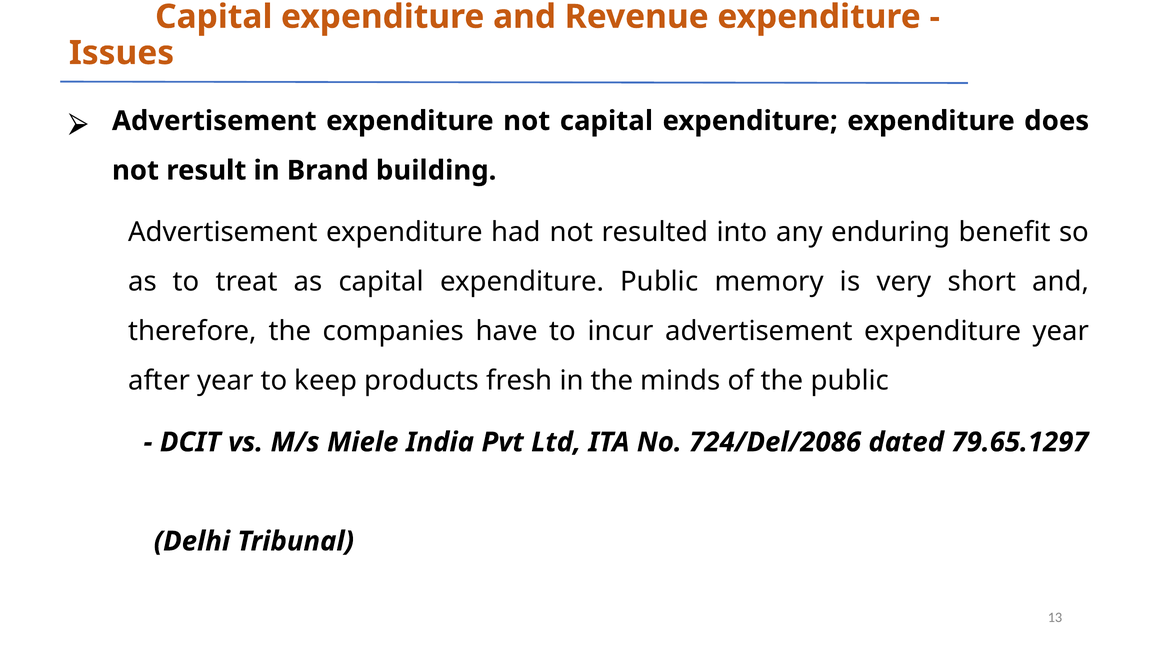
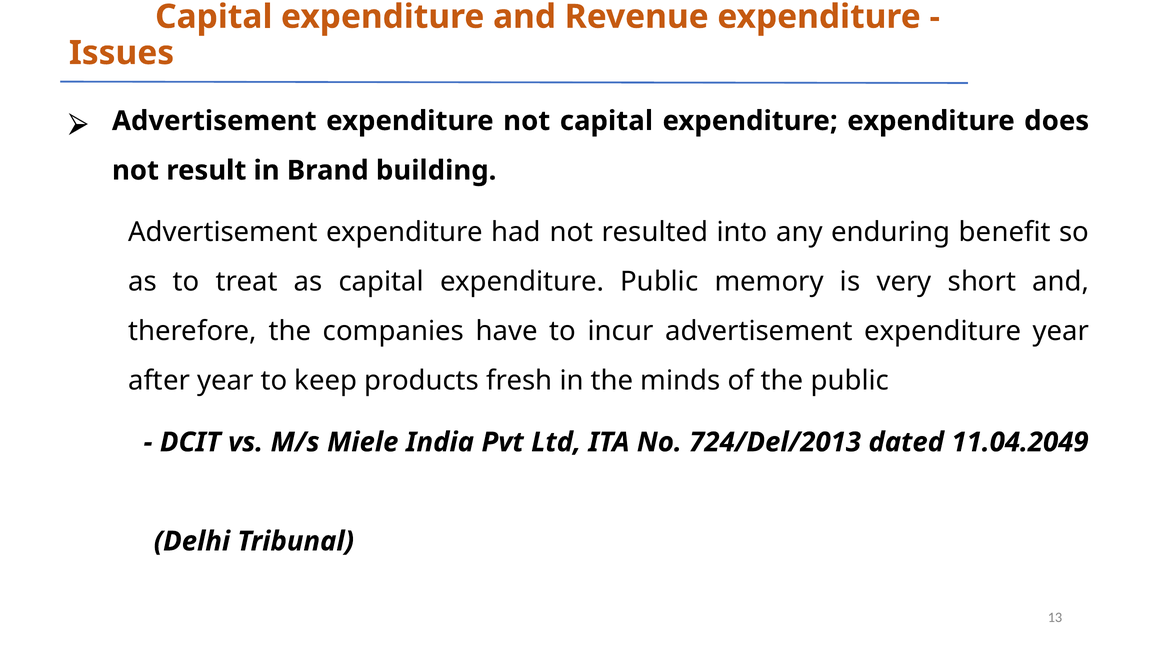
724/Del/2086: 724/Del/2086 -> 724/Del/2013 (775, 442)
79.65.1297: 79.65.1297 -> 11.04.2049 (1020, 442)
